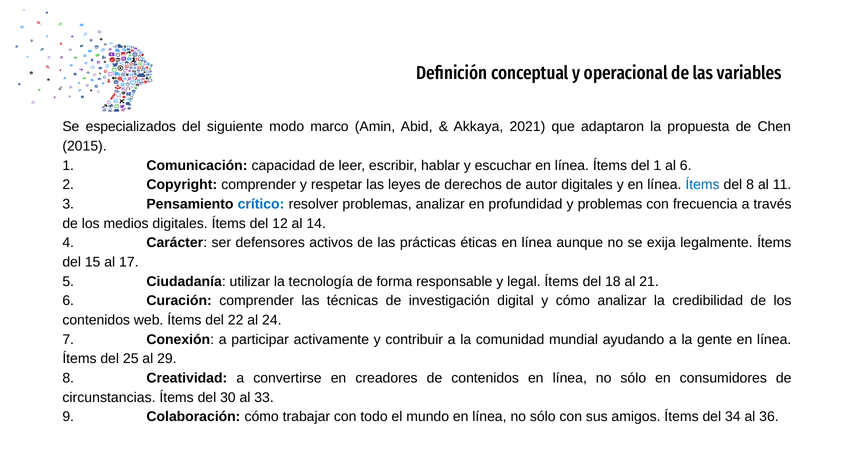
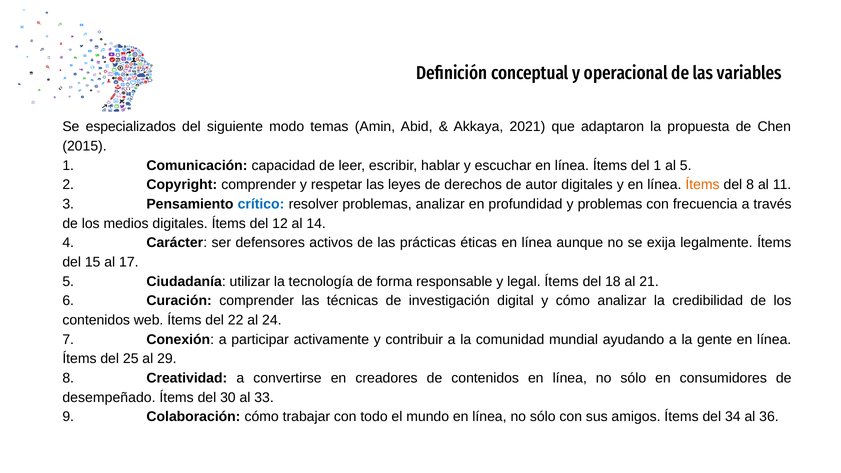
marco: marco -> temas (329, 127)
al 6: 6 -> 5 (686, 165)
Ítems colour: blue -> orange (703, 185)
circunstancias: circunstancias -> desempeñado (109, 397)
